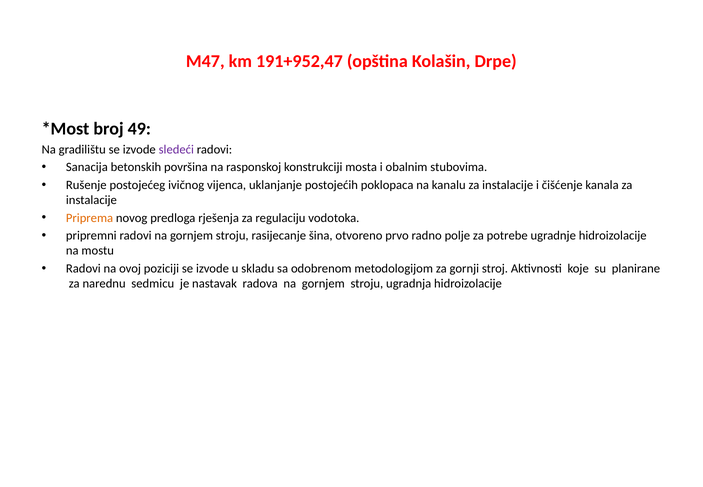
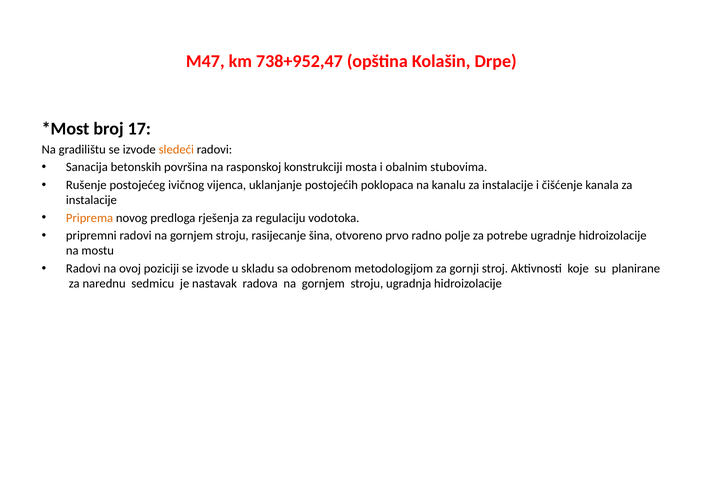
191+952,47: 191+952,47 -> 738+952,47 (299, 61)
49: 49 -> 17 (139, 129)
sledeći colour: purple -> orange (176, 149)
